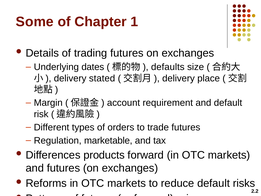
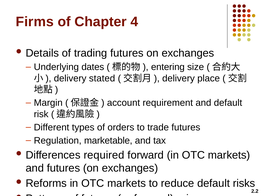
Some: Some -> Firms (35, 22)
1: 1 -> 4 (134, 22)
defaults: defaults -> entering (168, 67)
products: products -> required (104, 155)
